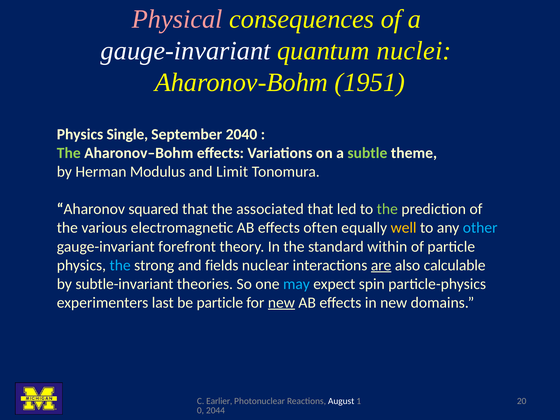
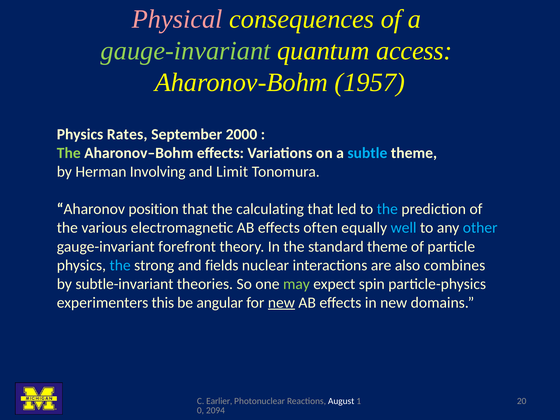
gauge-invariant colour: white -> light green (186, 51)
nuclei: nuclei -> access (414, 51)
1951: 1951 -> 1957 (370, 83)
Single: Single -> Rates (127, 134)
2040: 2040 -> 2000 (241, 134)
subtle colour: light green -> light blue (367, 153)
Modulus: Modulus -> Involving (158, 172)
squared: squared -> position (154, 209)
associated: associated -> calculating (270, 209)
the colour: light green -> light blue (387, 209)
well colour: yellow -> light blue (404, 228)
standard within: within -> theme (387, 247)
are underline: present -> none (381, 265)
calculable: calculable -> combines (455, 265)
may colour: light blue -> light green (296, 284)
last: last -> this (163, 303)
be particle: particle -> angular (220, 303)
2044: 2044 -> 2094 (215, 410)
